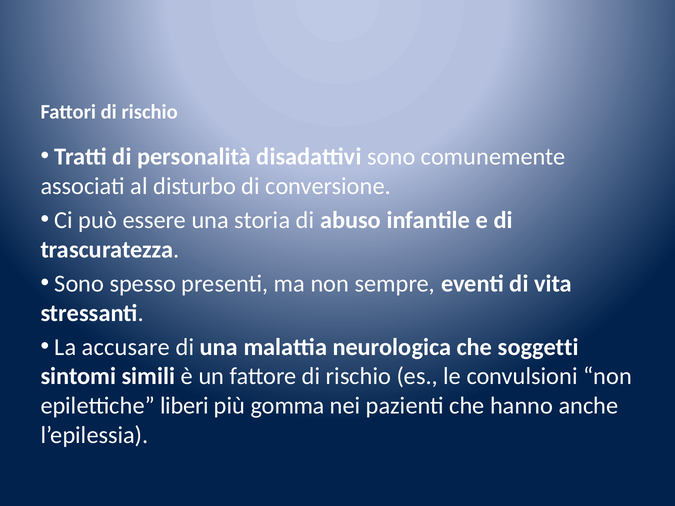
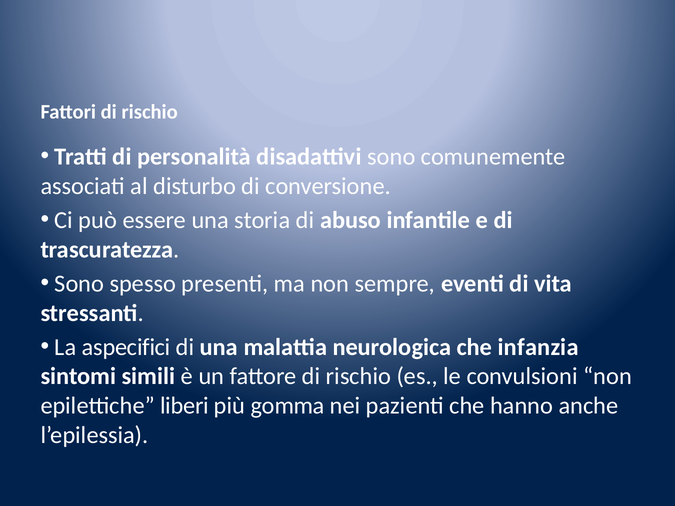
accusare: accusare -> aspecifici (126, 347)
soggetti: soggetti -> infanzia (538, 347)
